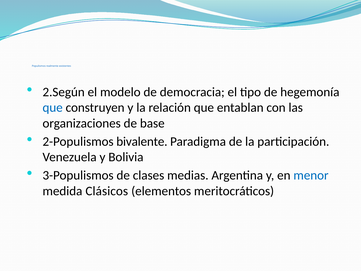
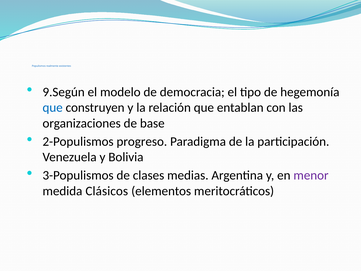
2.Según: 2.Según -> 9.Según (64, 92)
bivalente: bivalente -> progreso (142, 141)
menor colour: blue -> purple (311, 175)
